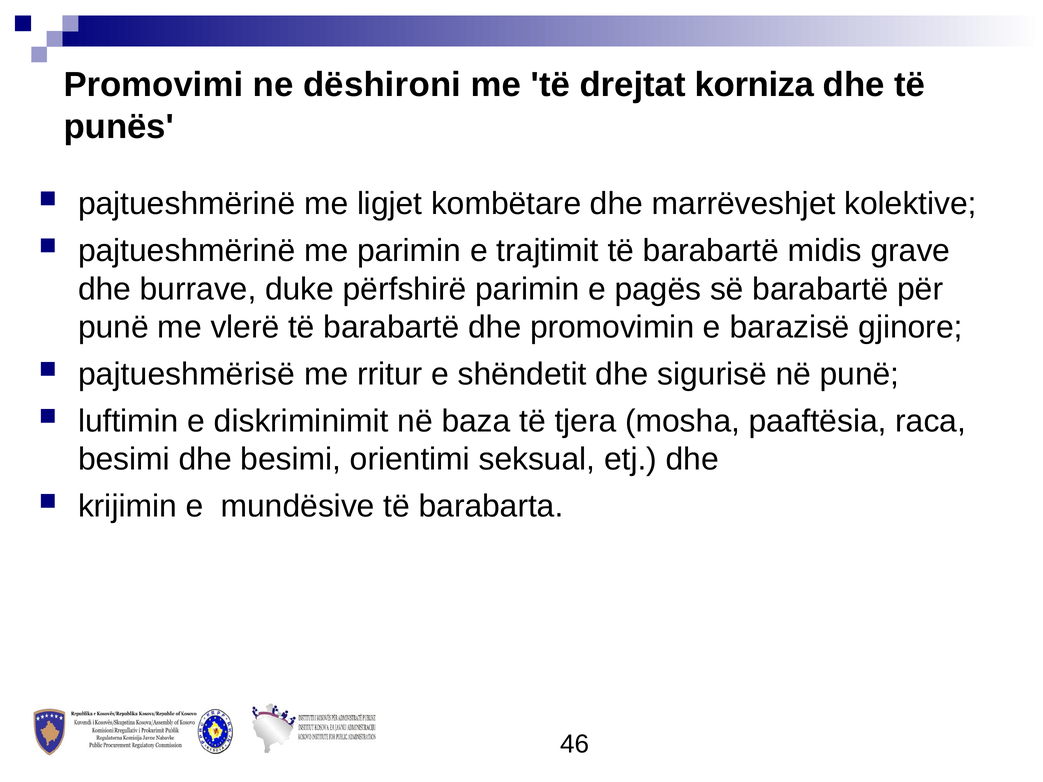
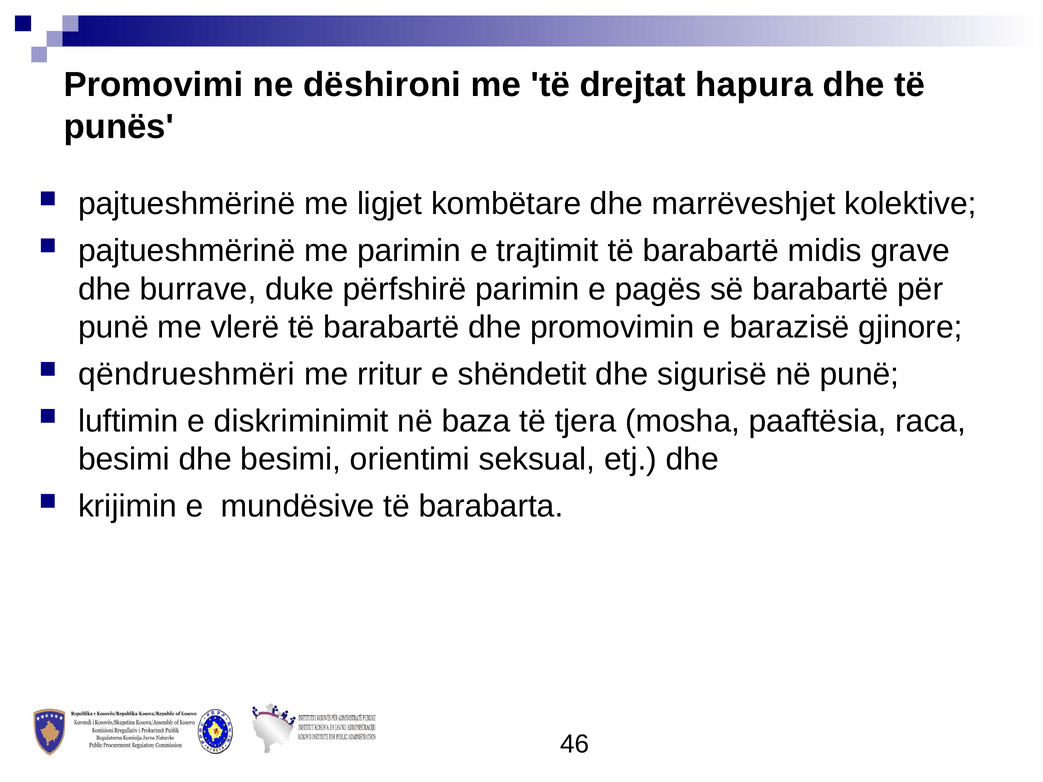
korniza: korniza -> hapura (754, 85)
pajtueshmërisë: pajtueshmërisë -> qëndrueshmëri (187, 374)
